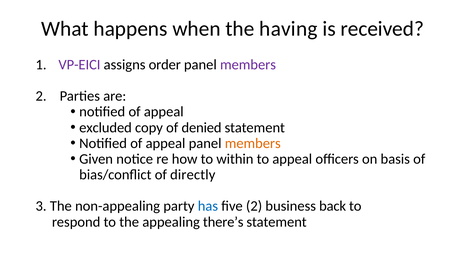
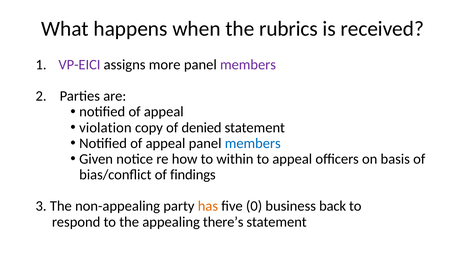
having: having -> rubrics (289, 29)
order: order -> more (165, 65)
excluded: excluded -> violation (105, 128)
members colour: orange -> blue (253, 143)
directly: directly -> findings (193, 175)
has colour: blue -> orange (208, 206)
five 2: 2 -> 0 (254, 206)
